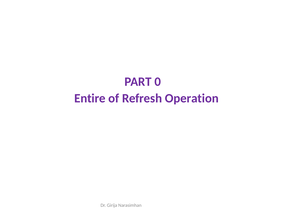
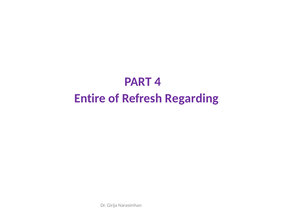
0: 0 -> 4 (158, 81)
Operation: Operation -> Regarding (192, 98)
